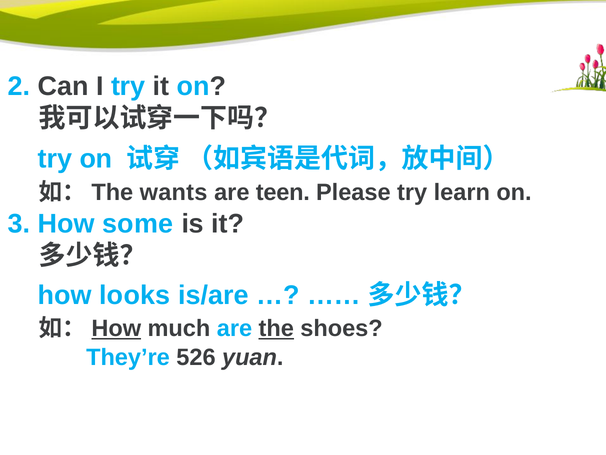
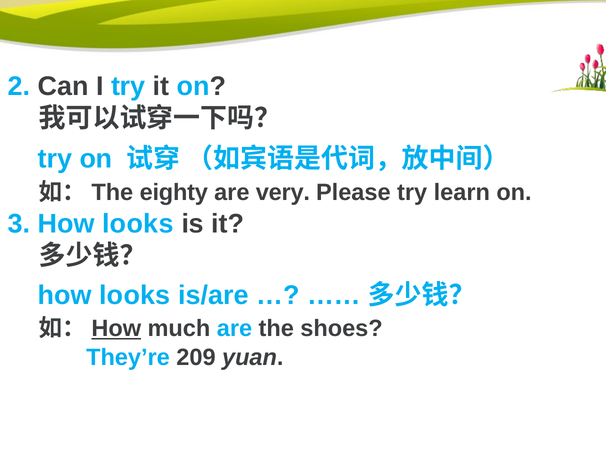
wants: wants -> eighty (174, 192)
teen: teen -> very (283, 192)
3 How some: some -> looks (138, 223)
the underline: present -> none (276, 328)
526: 526 -> 209 (196, 357)
